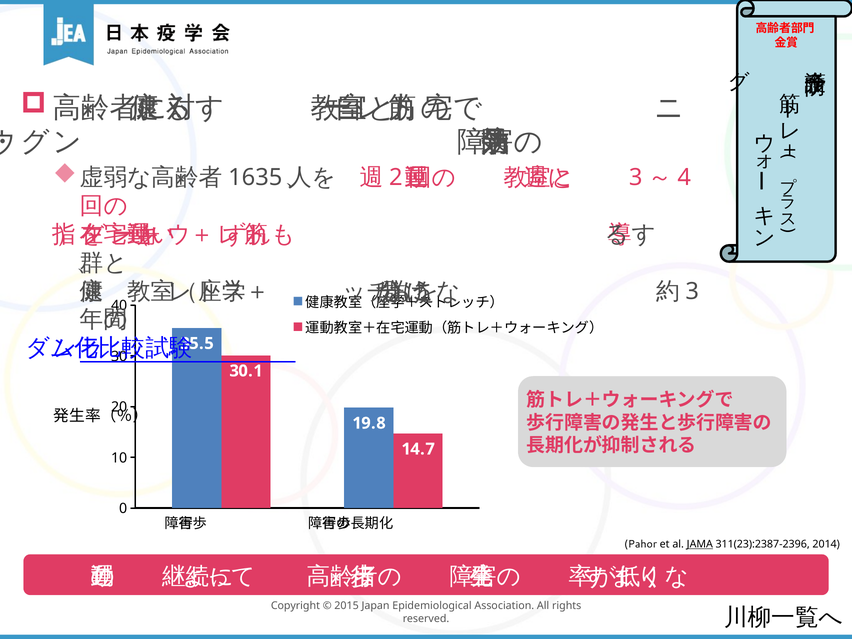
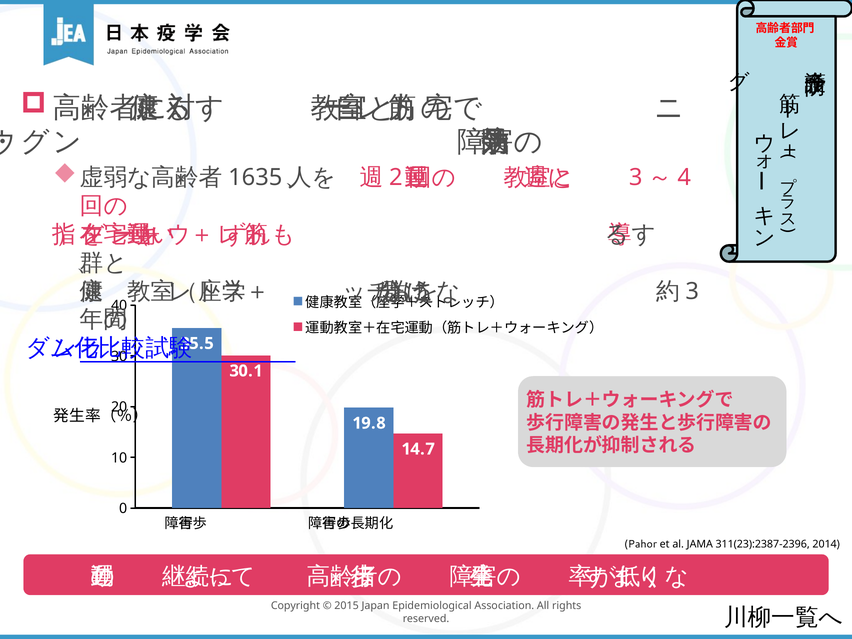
JAMA underline: present -> none (700, 544)
